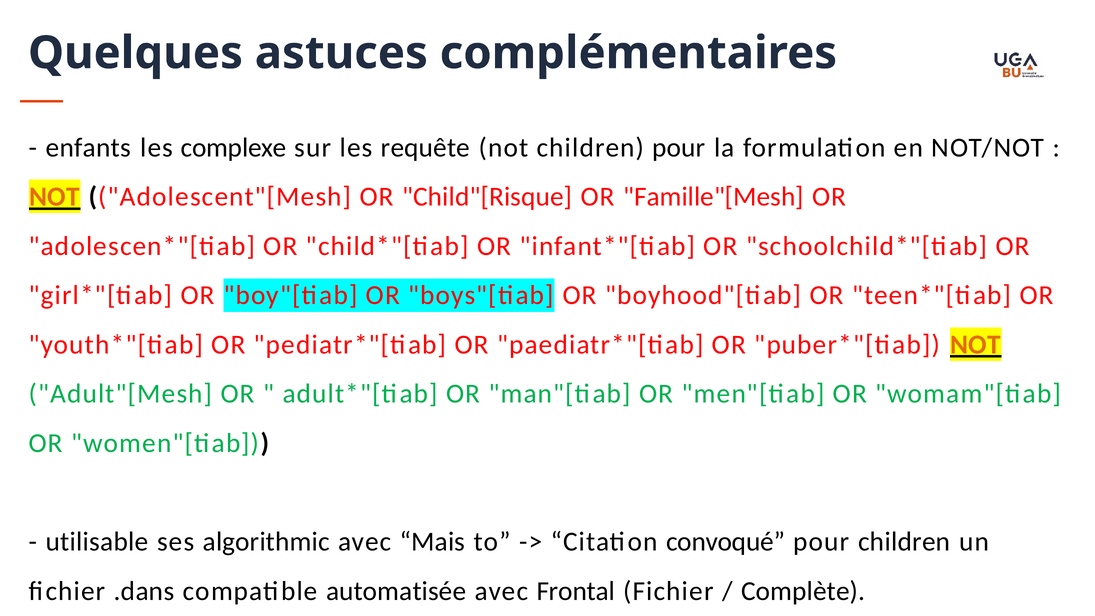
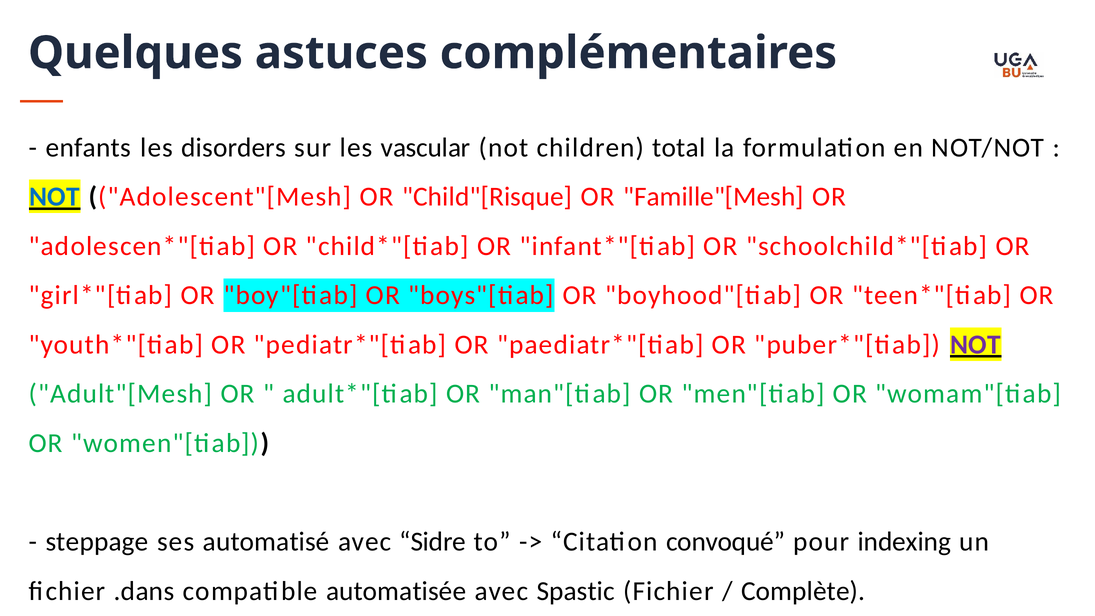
complexe: complexe -> disorders (234, 148)
requête: requête -> vascular (426, 148)
children pour: pour -> total (679, 148)
NOT colour: orange -> blue (54, 197)
NOT colour: orange -> purple (975, 345)
utilisable: utilisable -> steppage (97, 542)
algorithmic: algorithmic -> automatisé (266, 542)
Mais: Mais -> Sidre (433, 542)
pour children: children -> indexing (904, 542)
Frontal: Frontal -> Spastic (576, 591)
